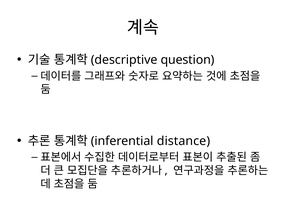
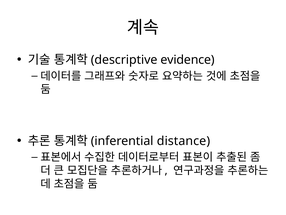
question: question -> evidence (188, 60)
